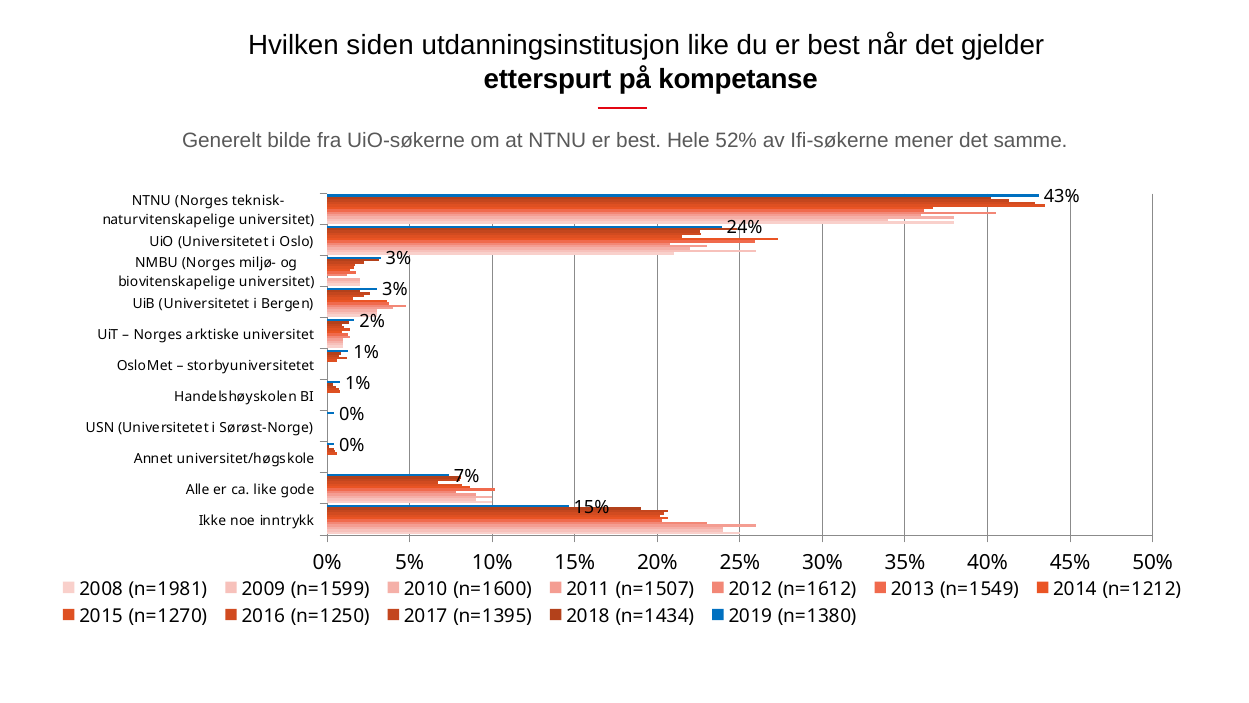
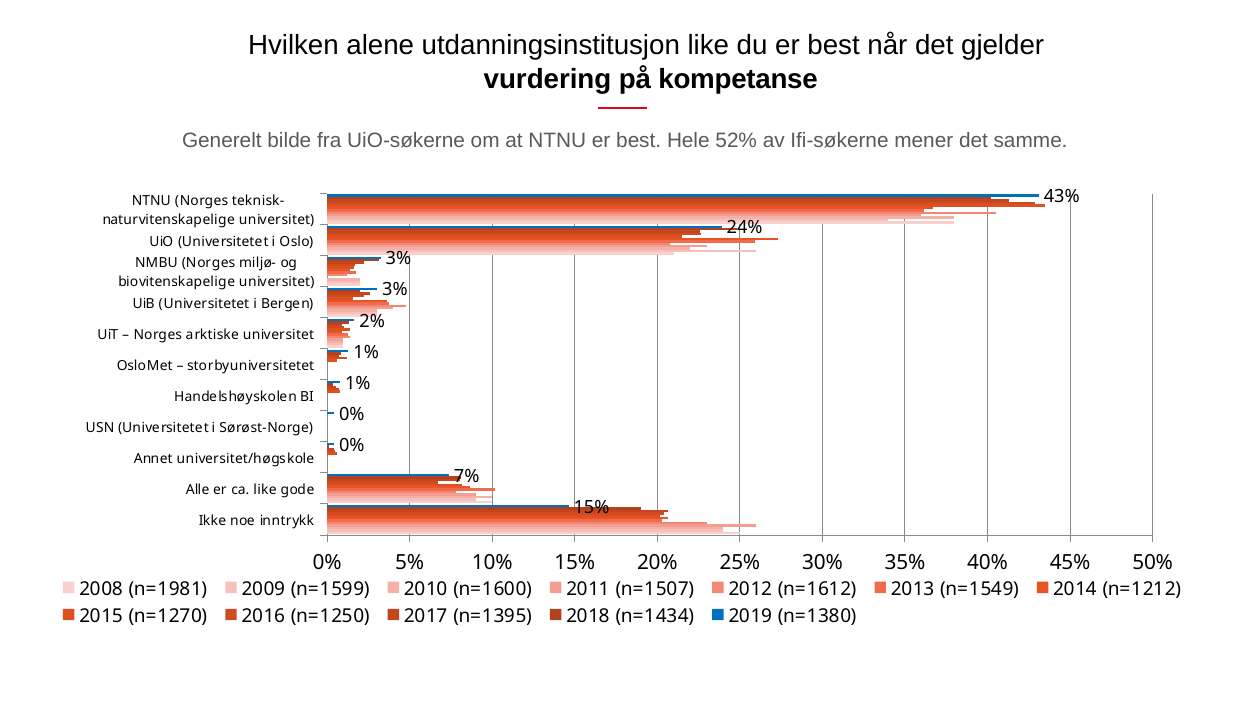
siden: siden -> alene (380, 46)
etterspurt: etterspurt -> vurdering (547, 79)
